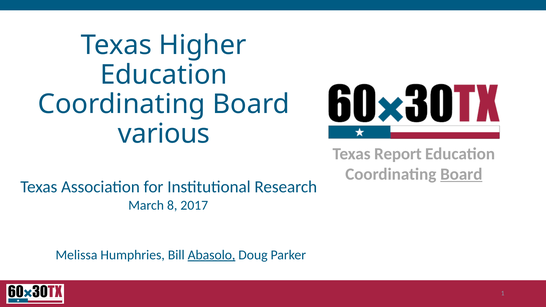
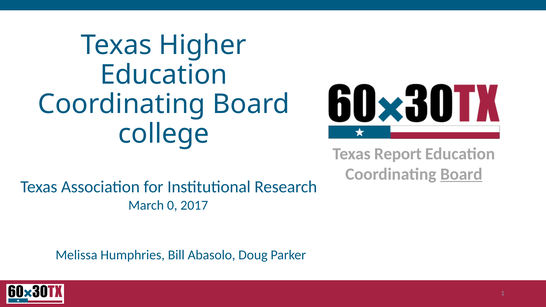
various: various -> college (164, 134)
8: 8 -> 0 (172, 205)
Abasolo underline: present -> none (212, 255)
